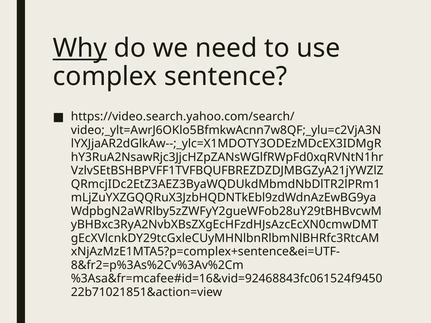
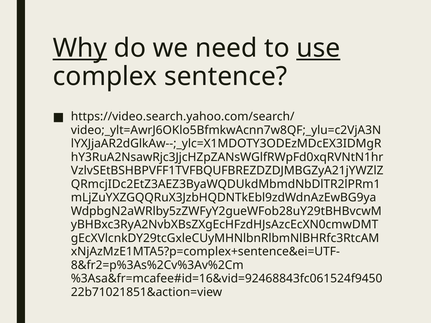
use underline: none -> present (318, 48)
